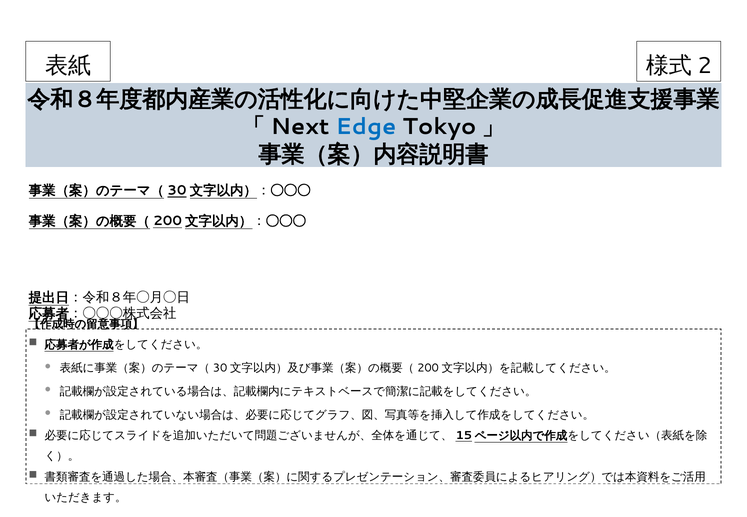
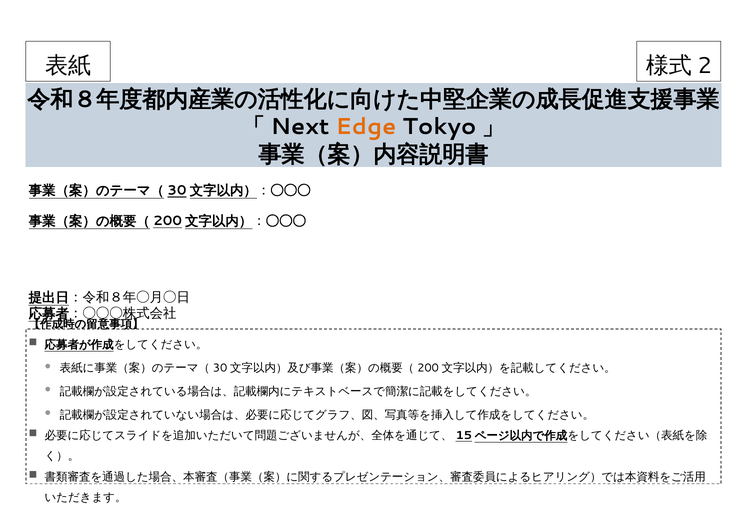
Edge colour: blue -> orange (366, 127)
